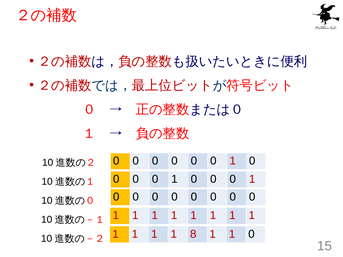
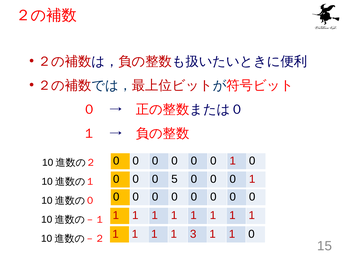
1: 1 -> 5 (174, 179)
8: 8 -> 3 (193, 234)
